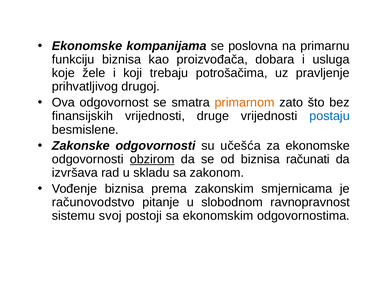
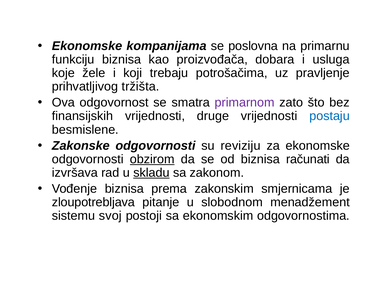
drugoj: drugoj -> tržišta (141, 87)
primarnom colour: orange -> purple (245, 103)
učešća: učešća -> reviziju (241, 146)
skladu underline: none -> present (151, 173)
računovodstvo: računovodstvo -> zloupotrebljava (93, 202)
ravnopravnost: ravnopravnost -> menadžement (310, 202)
